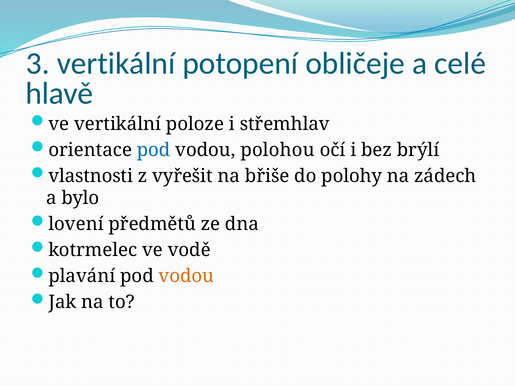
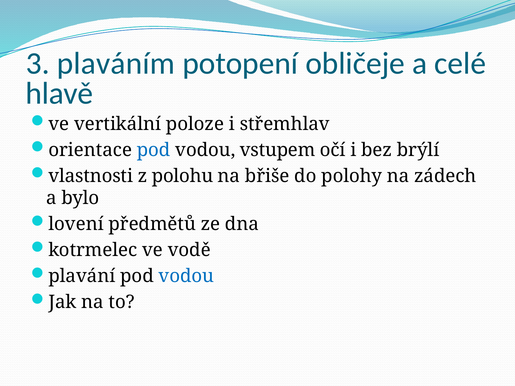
3 vertikální: vertikální -> plaváním (116, 63)
polohou: polohou -> vstupem (278, 150)
vyřešit: vyřešit -> polohu (183, 176)
vodou colour: orange -> blue (186, 276)
